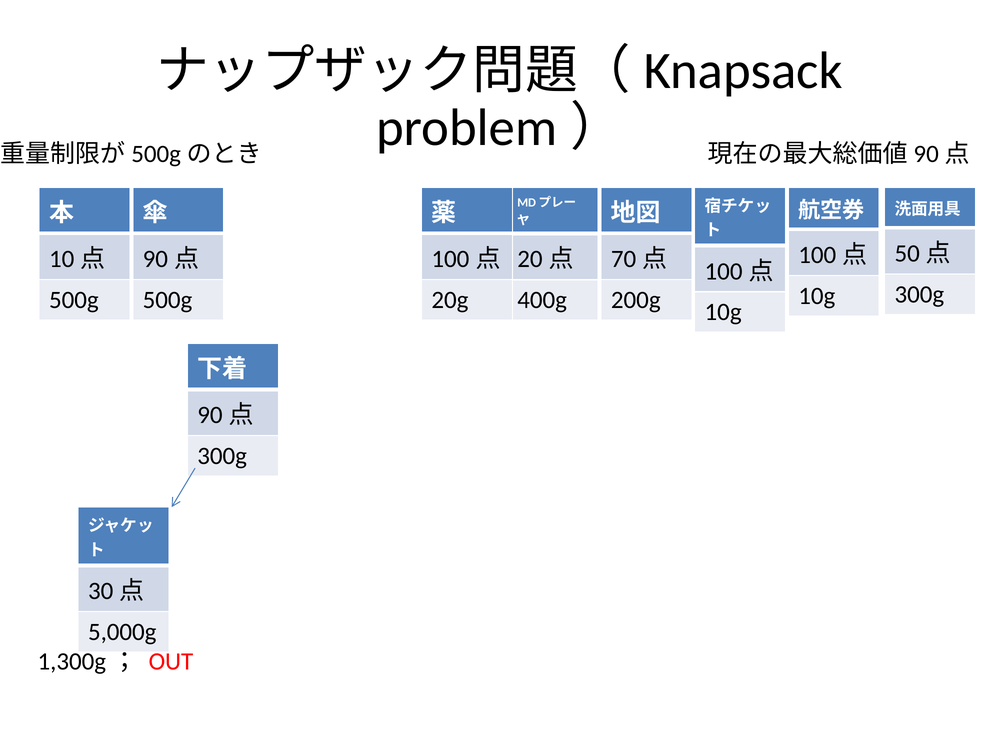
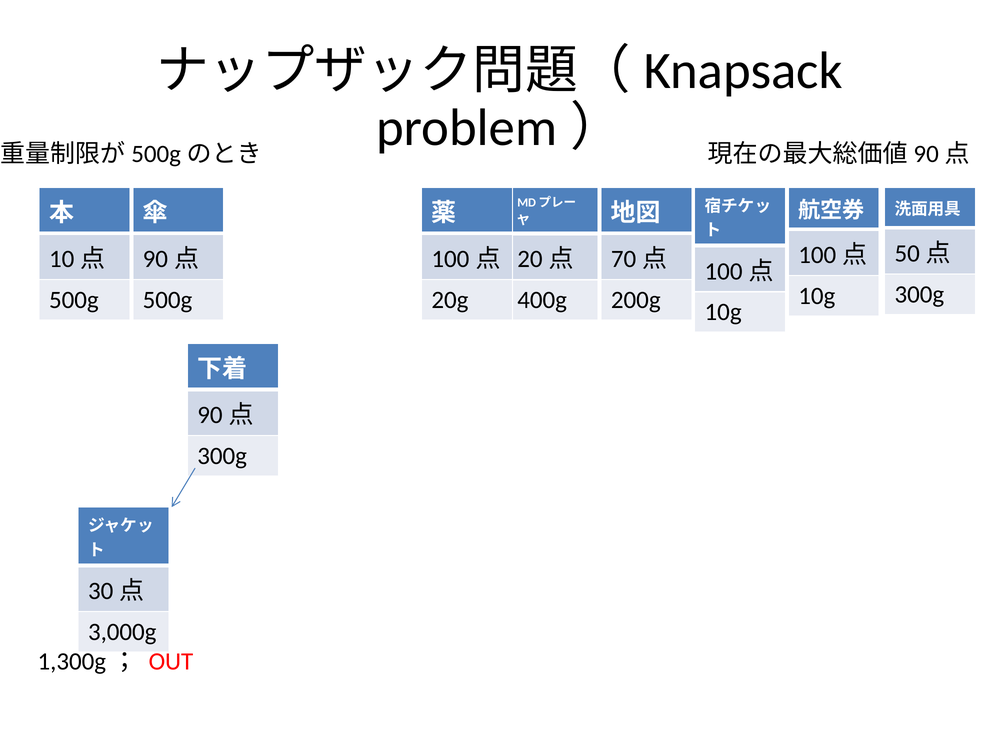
5,000g: 5,000g -> 3,000g (122, 632)
